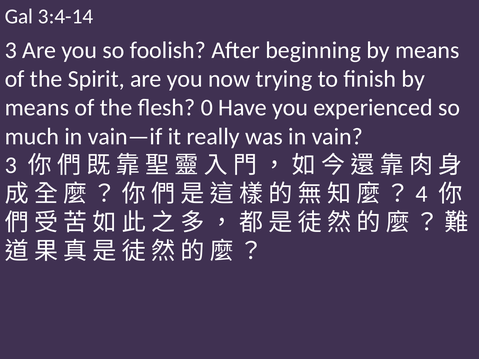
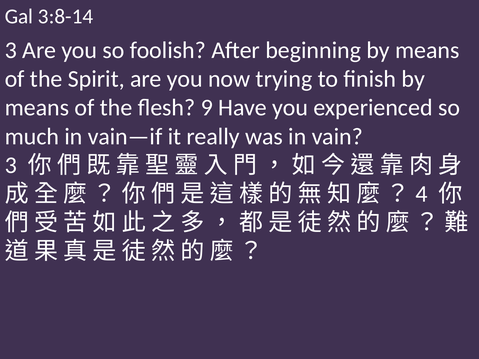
3:4-14: 3:4-14 -> 3:8-14 (66, 17)
0: 0 -> 9 (207, 108)
